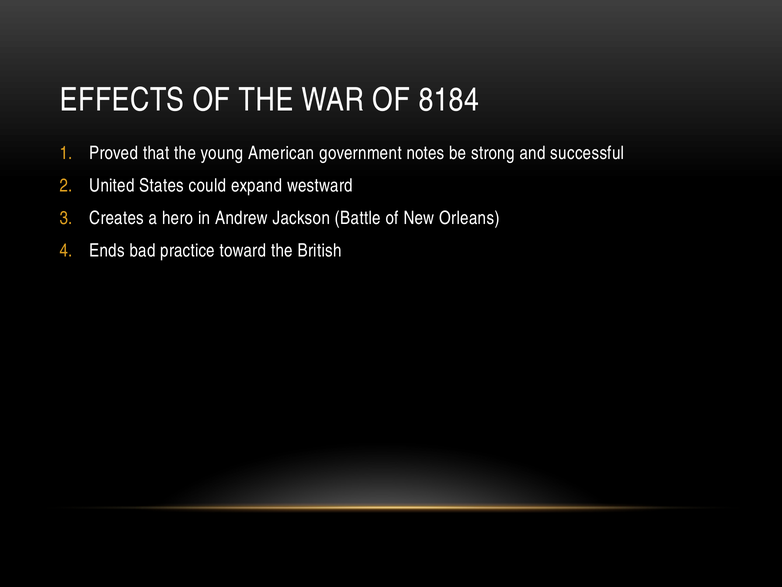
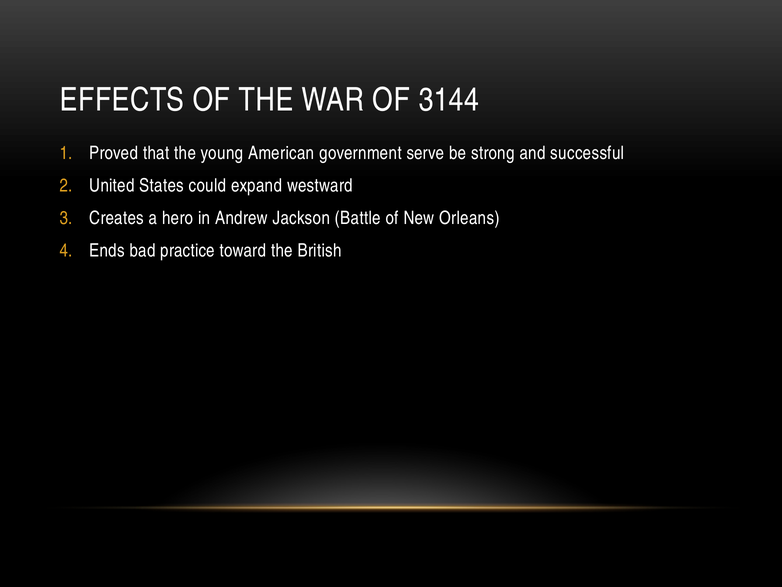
8184: 8184 -> 3144 (449, 100)
notes: notes -> serve (425, 153)
